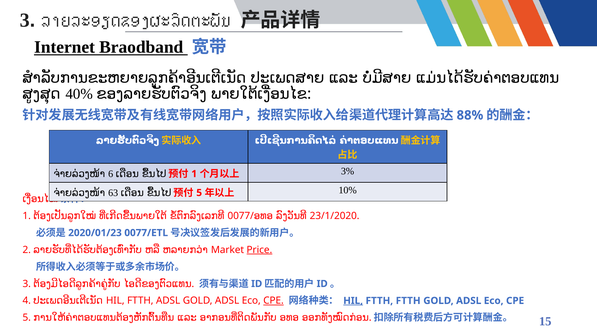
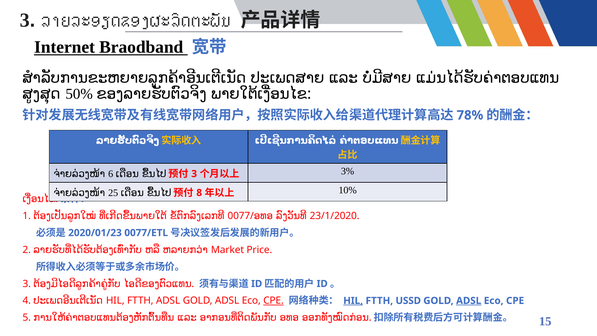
40%: 40% -> 50% (79, 94)
88%: 88% -> 78% (470, 115)
1: 1 -> 3 (194, 174)
63: 63 -> 25 (113, 193)
5: 5 -> 8 (199, 193)
Price underline: present -> none (259, 250)
FTTH FTTH: FTTH -> USSD (408, 301)
ADSL underline: none -> present (469, 301)
